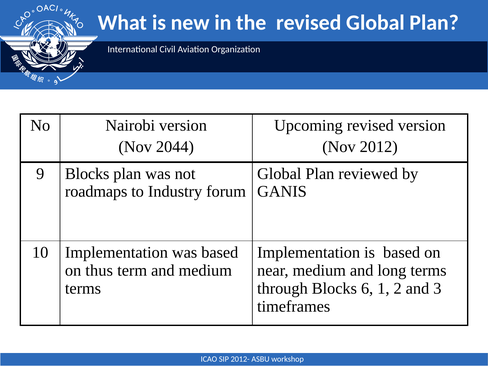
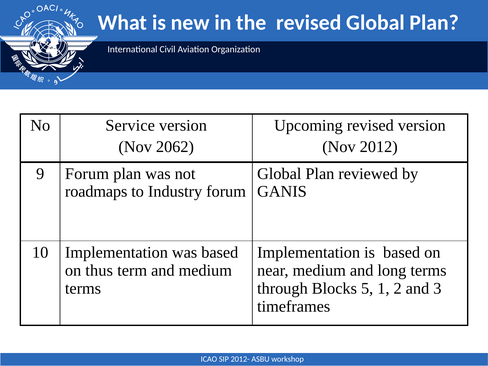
Nairobi: Nairobi -> Service (130, 125)
2044: 2044 -> 2062 (175, 147)
9 Blocks: Blocks -> Forum (87, 174)
6: 6 -> 5 (367, 288)
